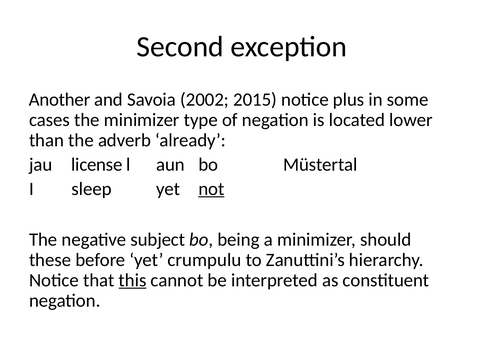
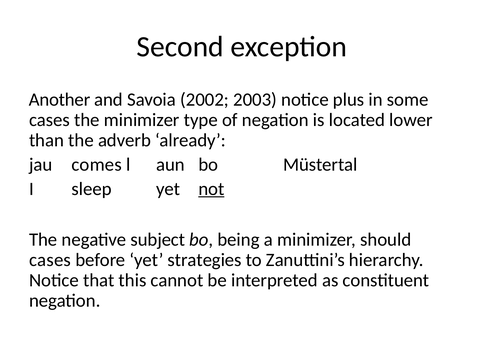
2015: 2015 -> 2003 (255, 100)
license: license -> comes (97, 165)
these: these -> cases (50, 260)
crumpulu: crumpulu -> strategies (205, 260)
this underline: present -> none (132, 280)
